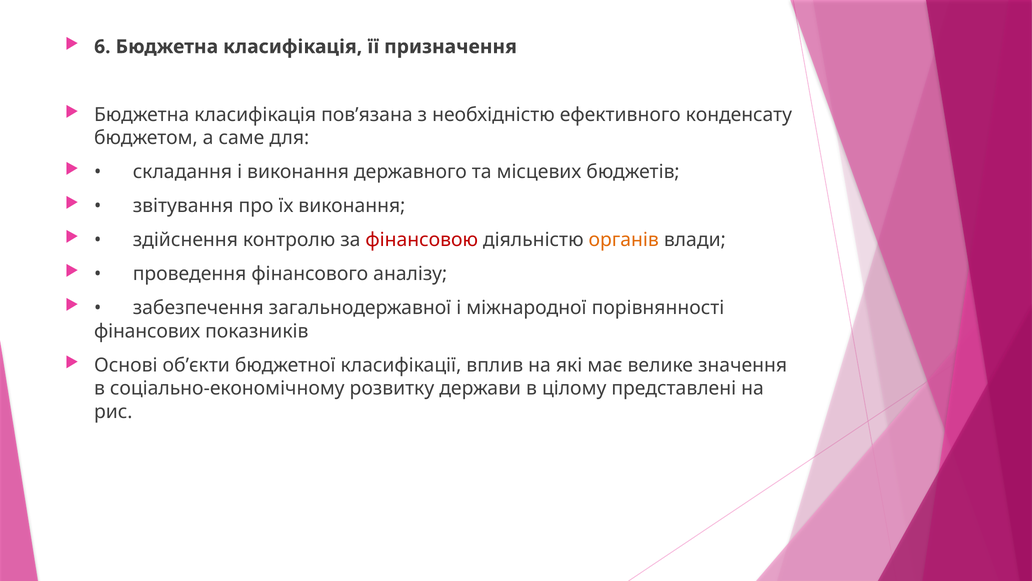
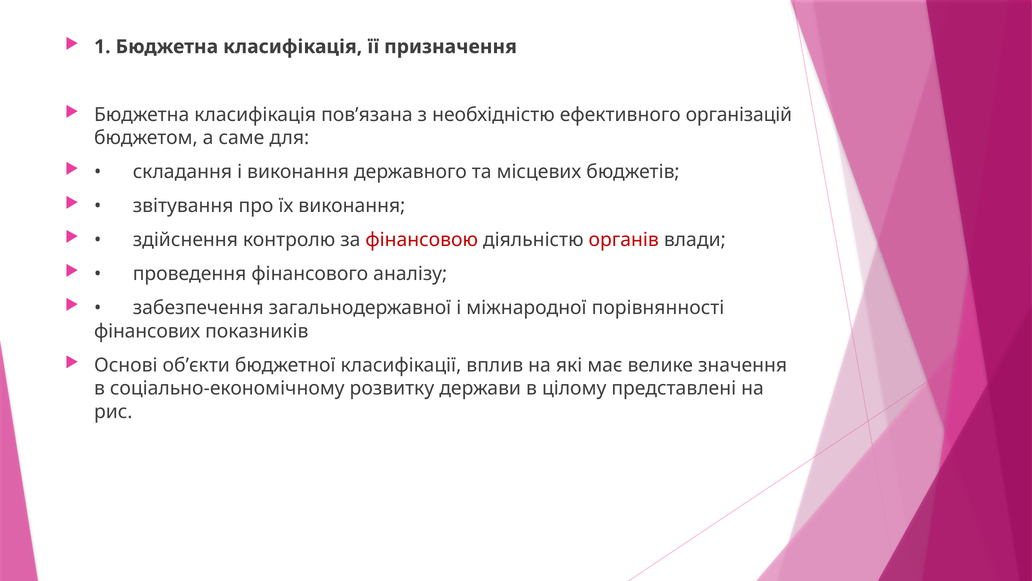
6: 6 -> 1 (102, 47)
конденсату: конденсату -> організацій (739, 115)
органів colour: orange -> red (624, 240)
